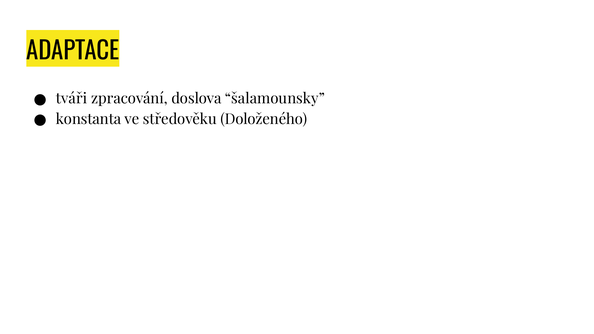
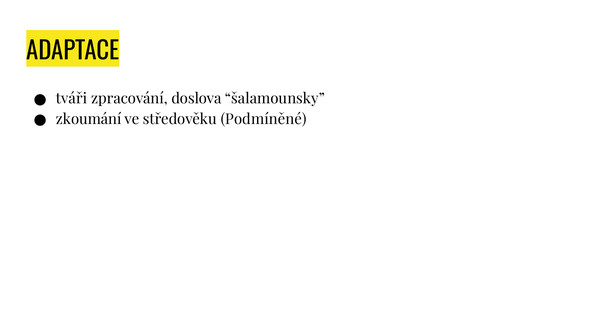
konstanta: konstanta -> zkoumání (89, 119)
Doloženého: Doloženého -> Podmíněné (264, 119)
